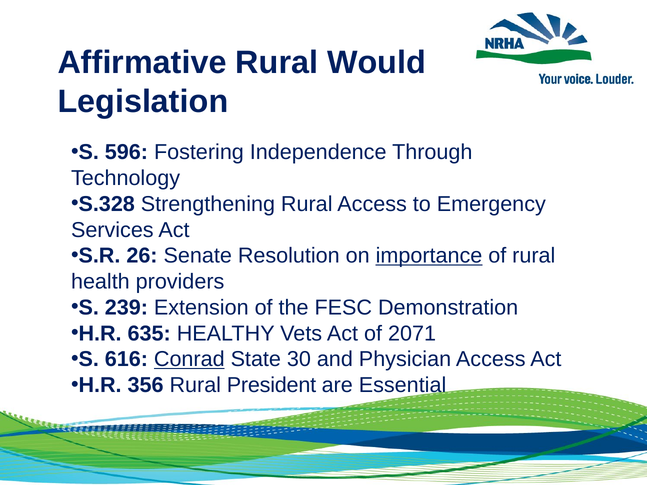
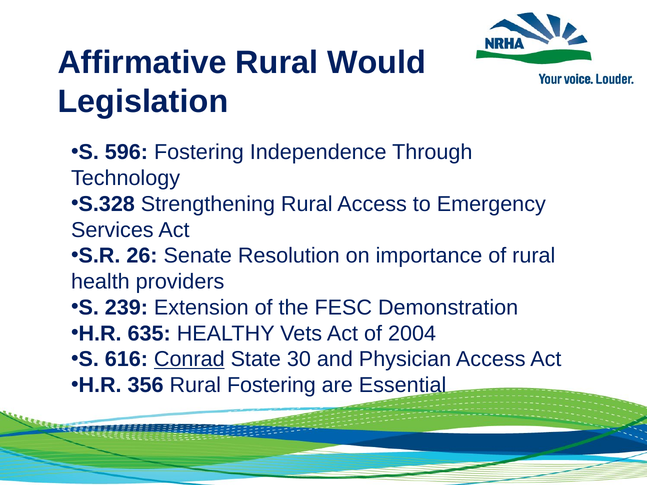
importance underline: present -> none (429, 256)
2071: 2071 -> 2004 (412, 334)
Rural President: President -> Fostering (271, 385)
